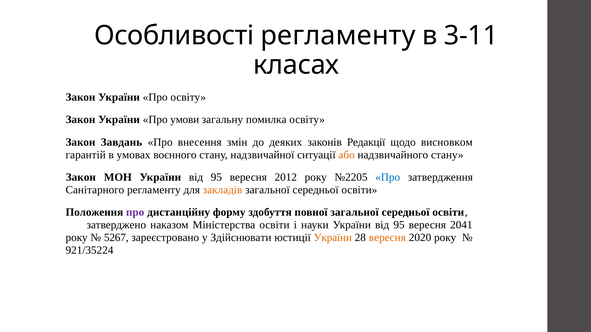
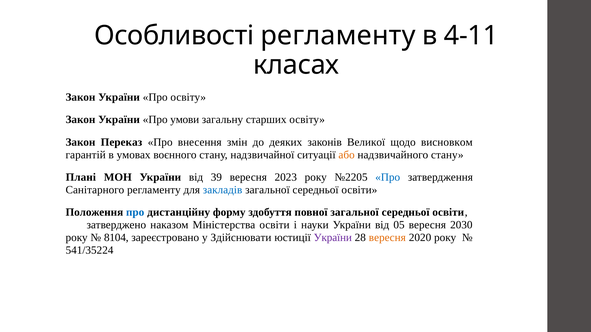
3-11: 3-11 -> 4-11 (471, 36)
помилка: помилка -> старших (266, 120)
Завдань: Завдань -> Переказ (121, 142)
Редакції: Редакції -> Великої (366, 142)
Закон: Закон -> Плані (81, 177)
МОН України від 95: 95 -> 39 (216, 177)
2012: 2012 -> 2023 (286, 177)
закладів colour: orange -> blue (223, 190)
про colour: purple -> blue (135, 213)
науки України від 95: 95 -> 05 (399, 225)
2041: 2041 -> 2030 (461, 225)
5267: 5267 -> 8104 (116, 238)
України colour: orange -> purple (333, 238)
921/35224: 921/35224 -> 541/35224 (89, 250)
